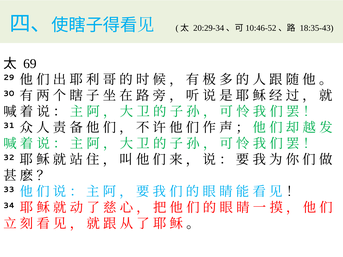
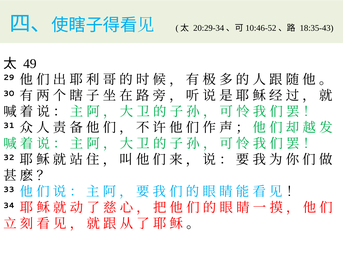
69: 69 -> 49 (30, 64)
